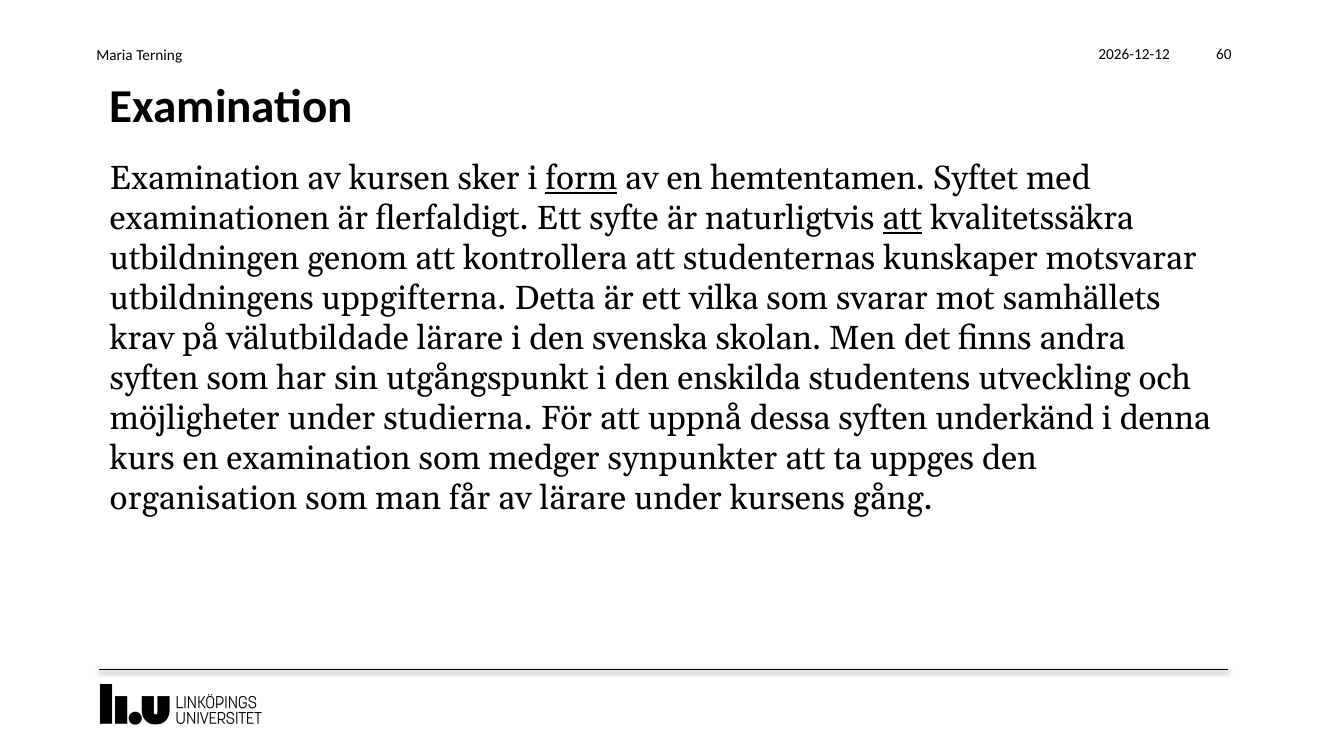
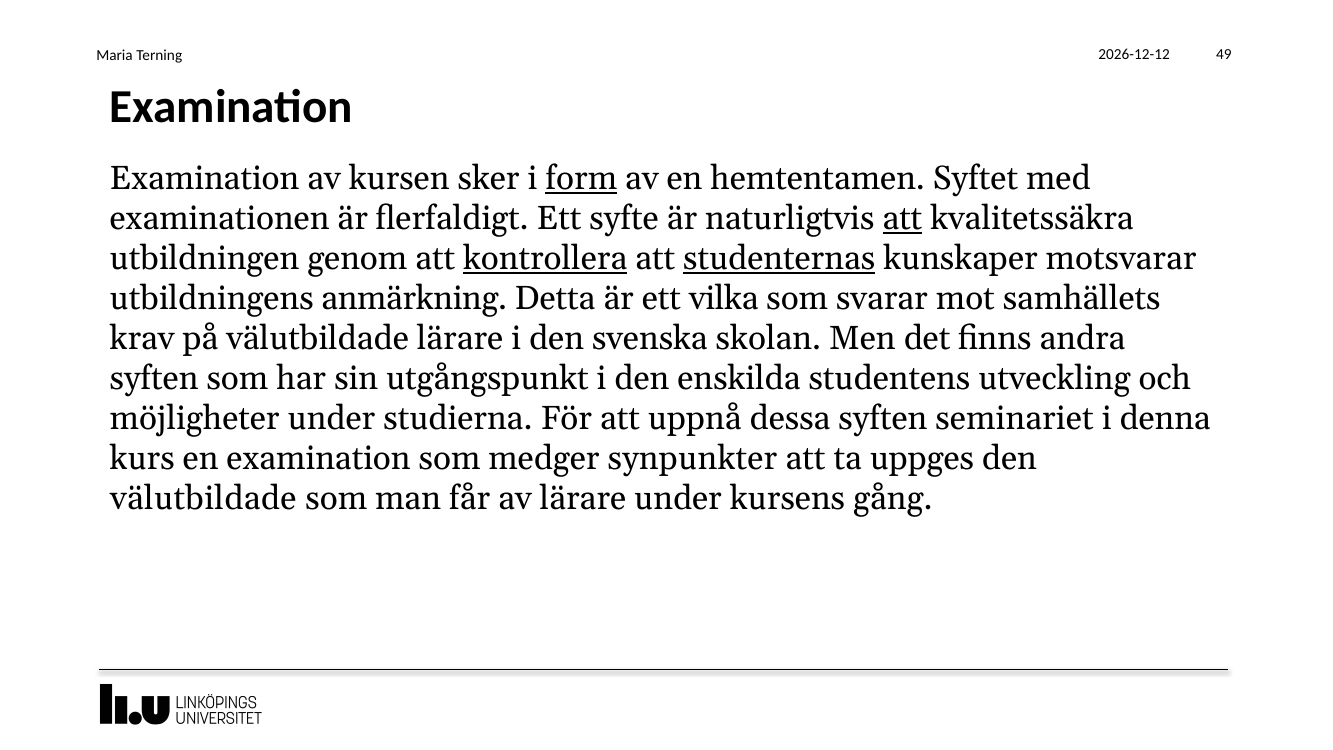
60: 60 -> 49 (1224, 55)
kontrollera underline: none -> present (545, 259)
studenternas underline: none -> present (779, 259)
uppgifterna: uppgifterna -> anmärkning (414, 299)
underkänd: underkänd -> seminariet (1014, 418)
organisation: organisation -> välutbildade (203, 498)
